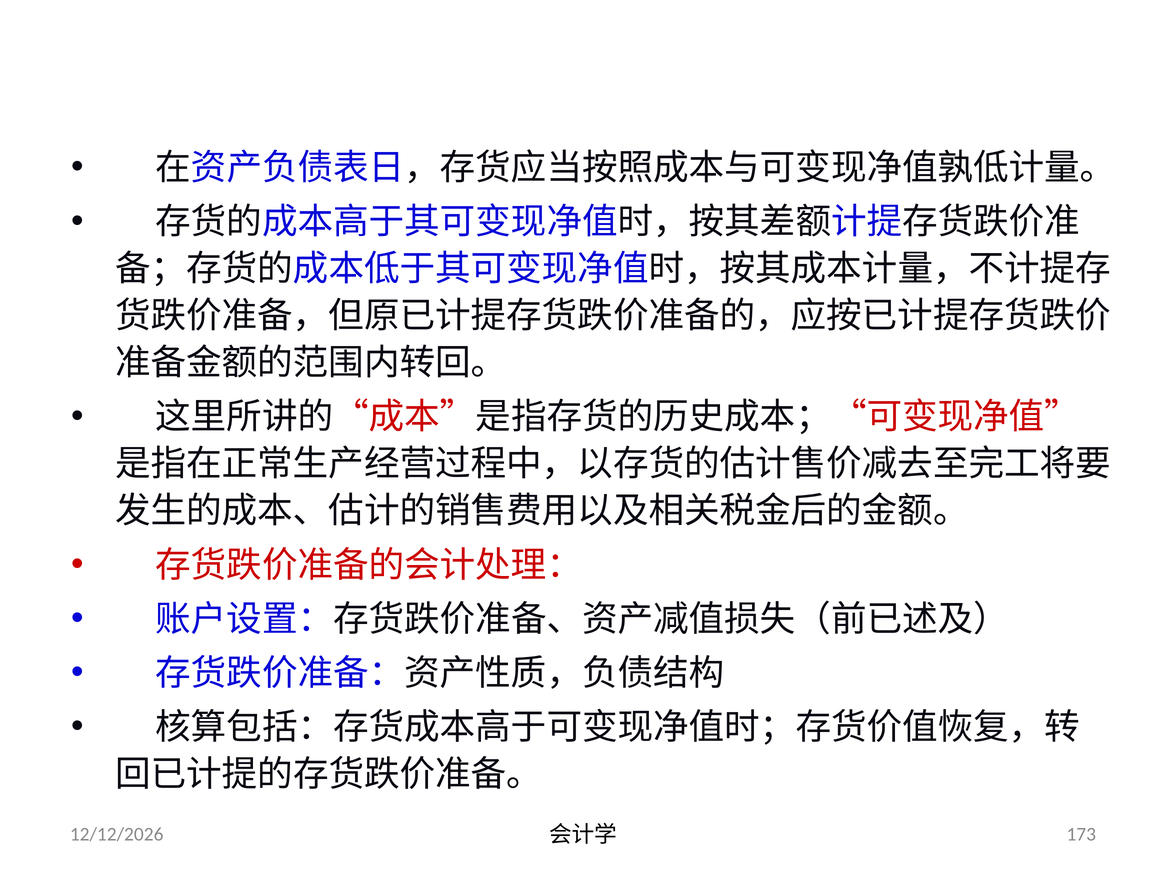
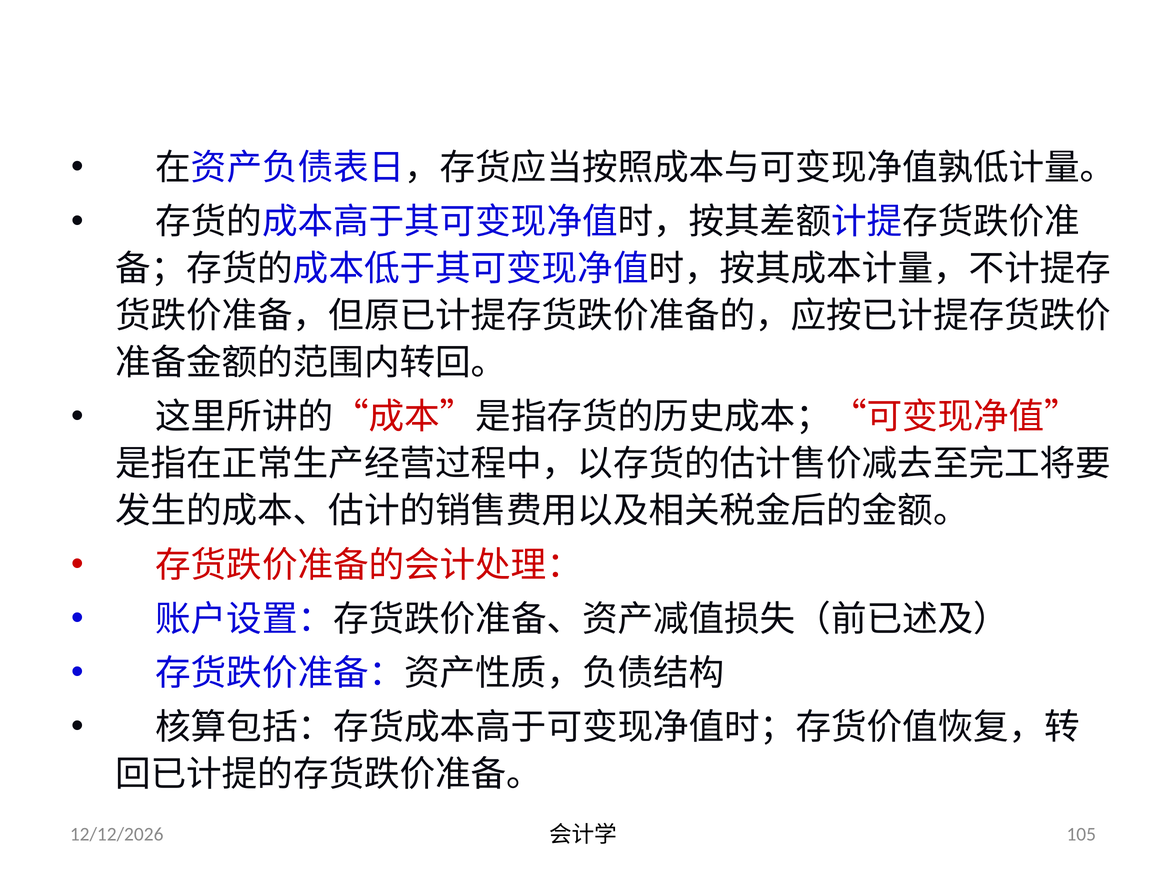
173: 173 -> 105 (1081, 835)
